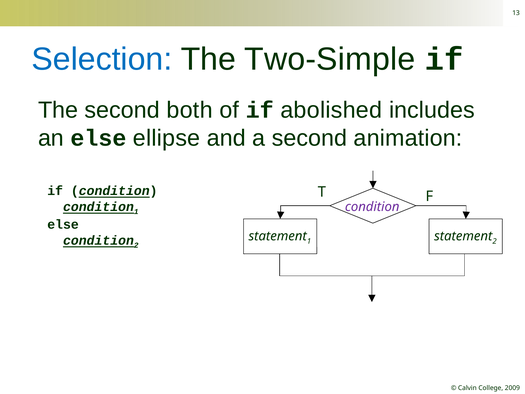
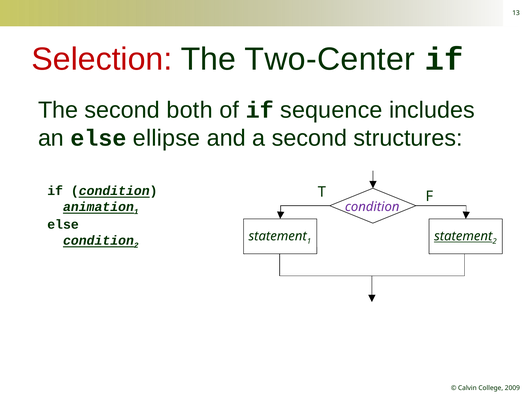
Selection colour: blue -> red (102, 59)
Two-Simple: Two-Simple -> Two-Center (330, 59)
abolished: abolished -> sequence (331, 110)
animation: animation -> structures (408, 138)
condition: condition -> animation (98, 207)
statement underline: none -> present (463, 236)
